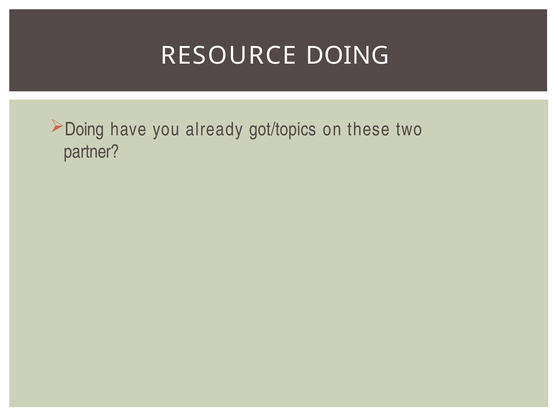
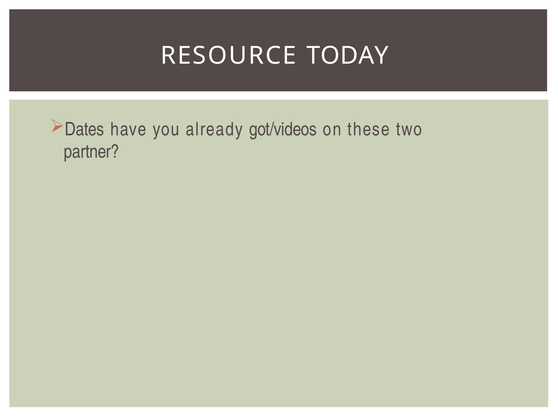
RESOURCE DOING: DOING -> TODAY (348, 56)
Doing: Doing -> Dates (84, 130)
got/topics: got/topics -> got/videos (283, 130)
